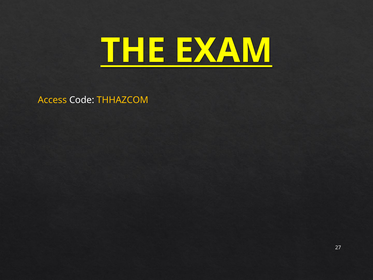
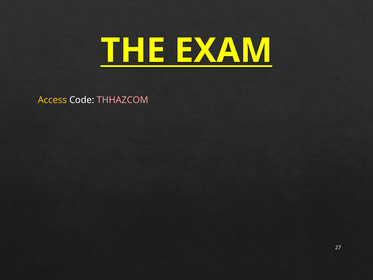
THHAZCOM colour: yellow -> pink (123, 100)
